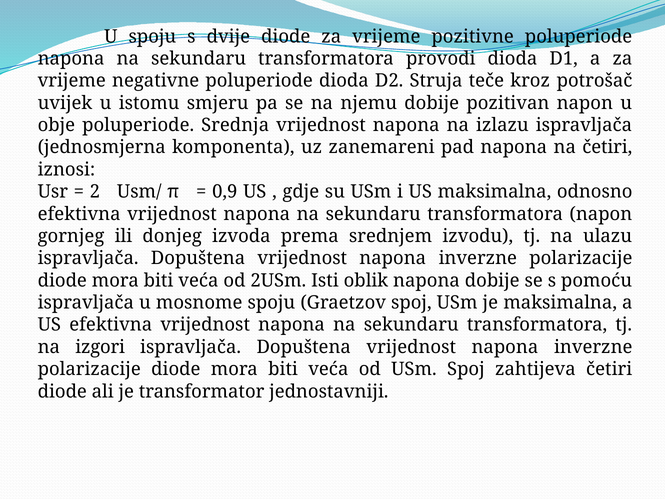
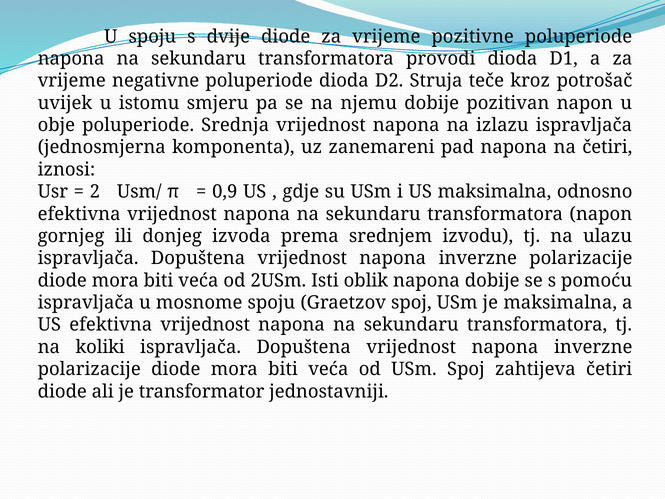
izgori: izgori -> koliki (100, 347)
